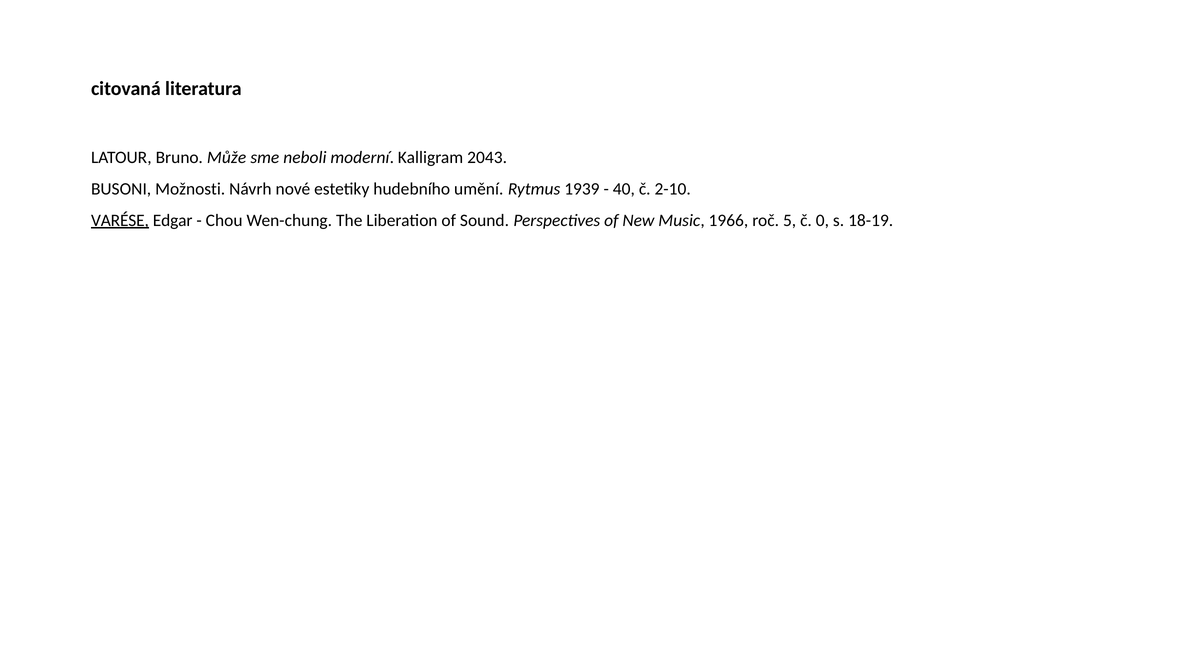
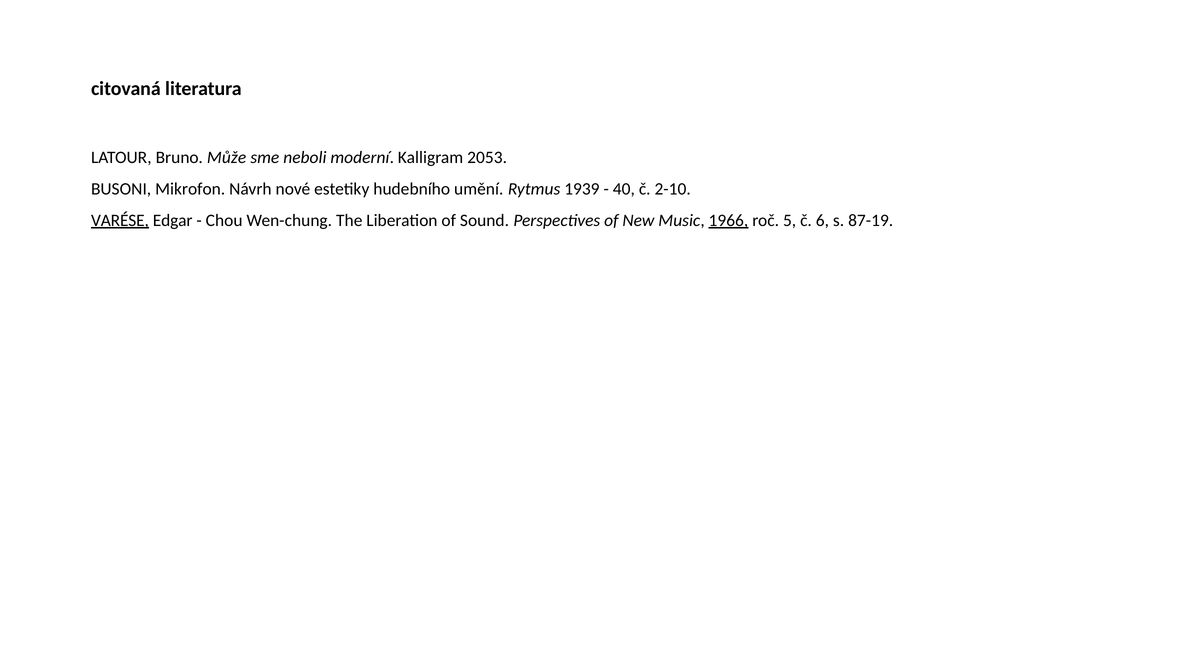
2043: 2043 -> 2053 (487, 158)
Možnosti: Možnosti -> Mikrofon (190, 189)
1966 underline: none -> present (728, 220)
0: 0 -> 6 (822, 220)
18-19: 18-19 -> 87-19 (871, 220)
